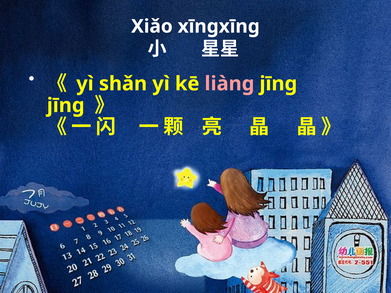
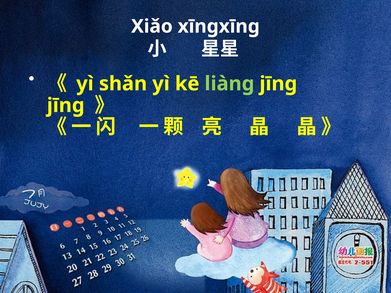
liànɡ colour: pink -> light green (229, 84)
